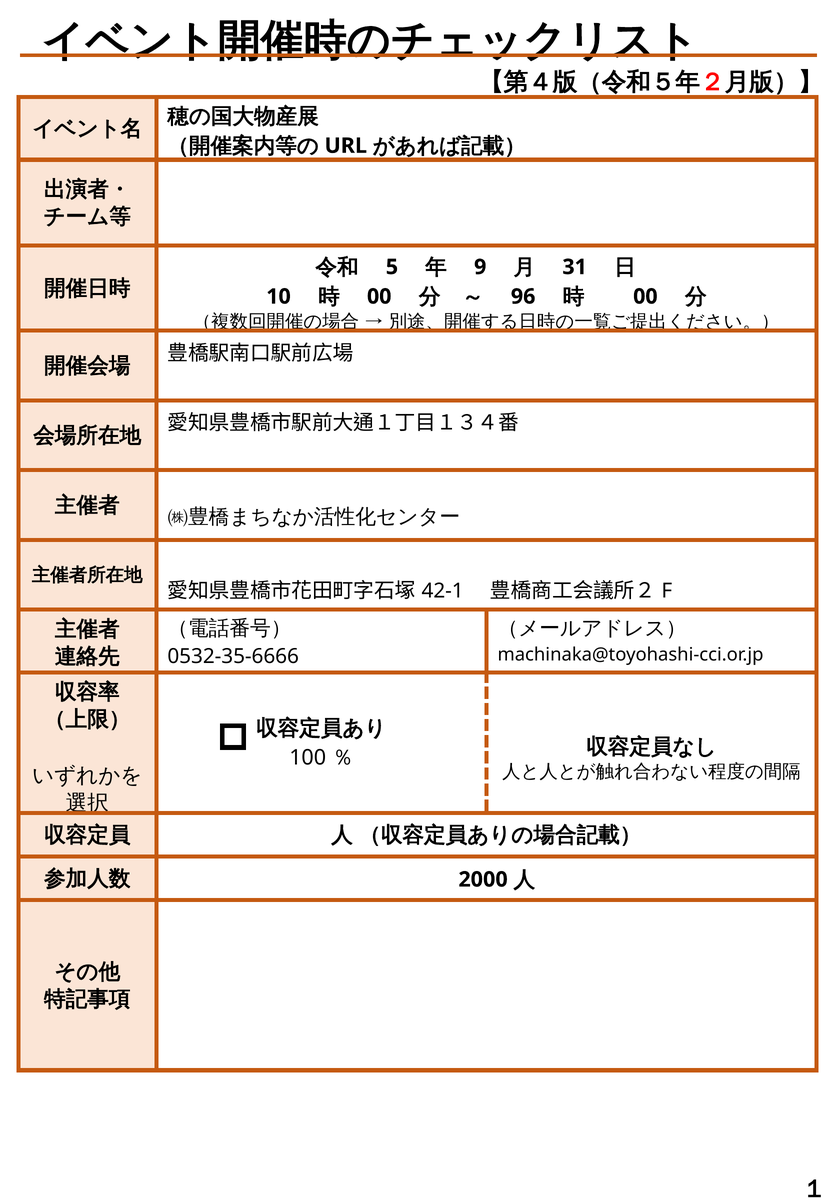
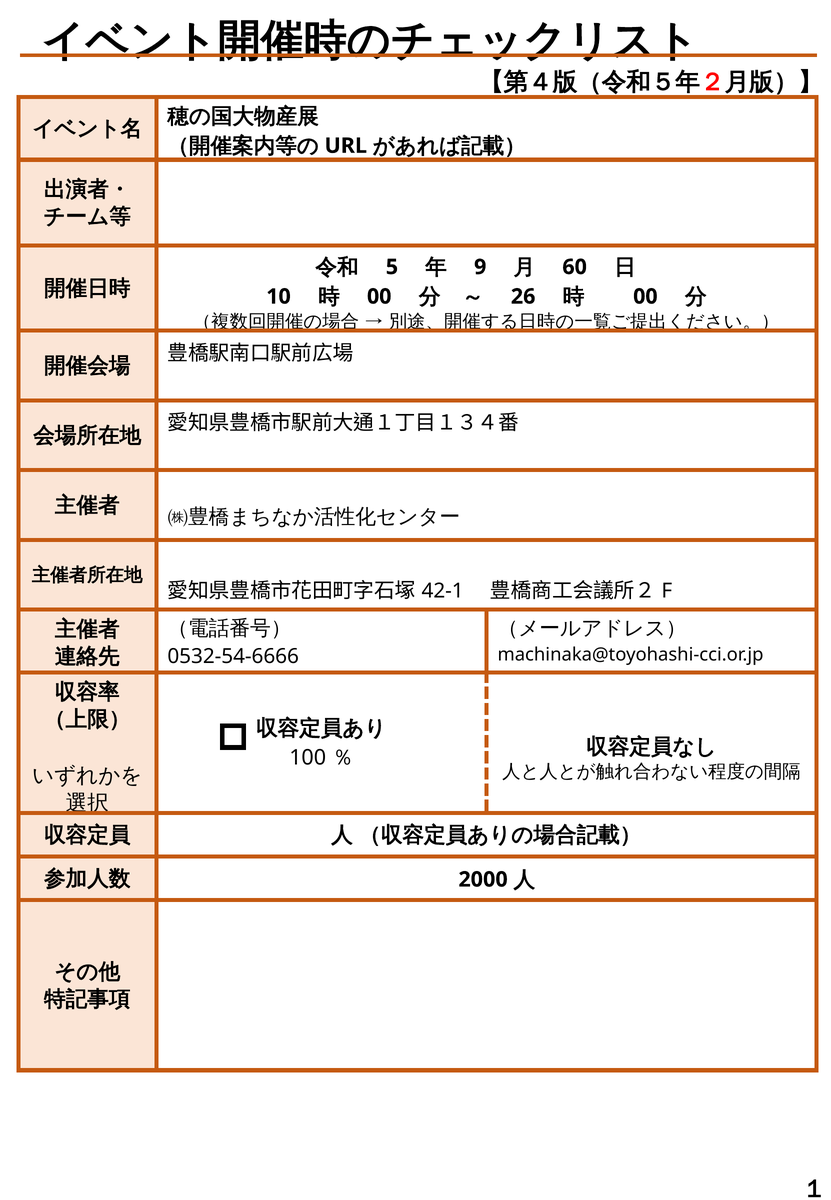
31: 31 -> 60 (575, 267)
96: 96 -> 26 (523, 297)
0532-35-6666: 0532-35-6666 -> 0532-54-6666 (233, 657)
